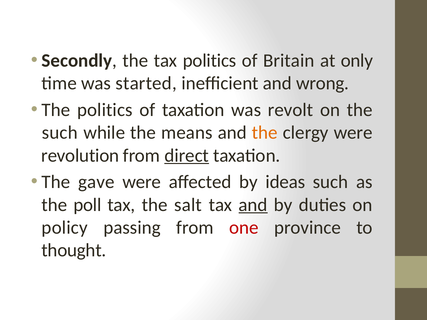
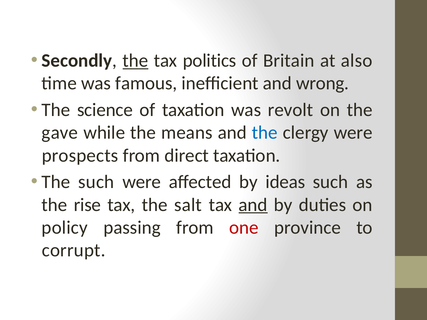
the underline: none -> present (135, 61)
only: only -> also (357, 61)
started: started -> famous (146, 83)
The politics: politics -> science (105, 110)
such: such -> gave (60, 133)
the colour: orange -> blue (265, 133)
revolution: revolution -> prospects (80, 156)
direct underline: present -> none (187, 156)
The gave: gave -> such (96, 182)
poll: poll -> rise (87, 205)
thought: thought -> corrupt (74, 250)
